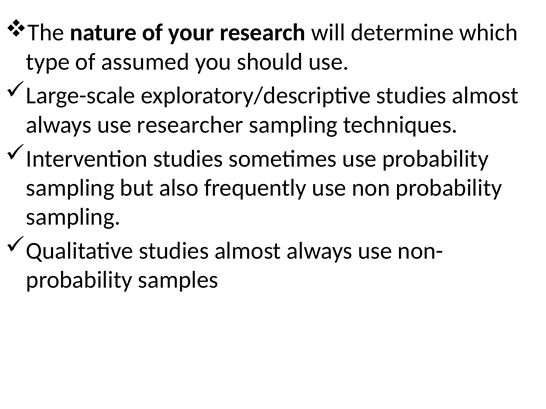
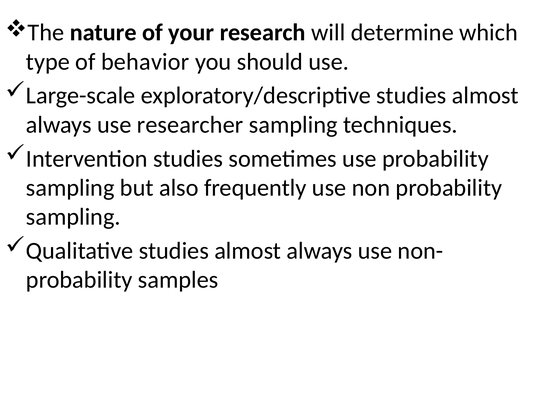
assumed: assumed -> behavior (145, 62)
